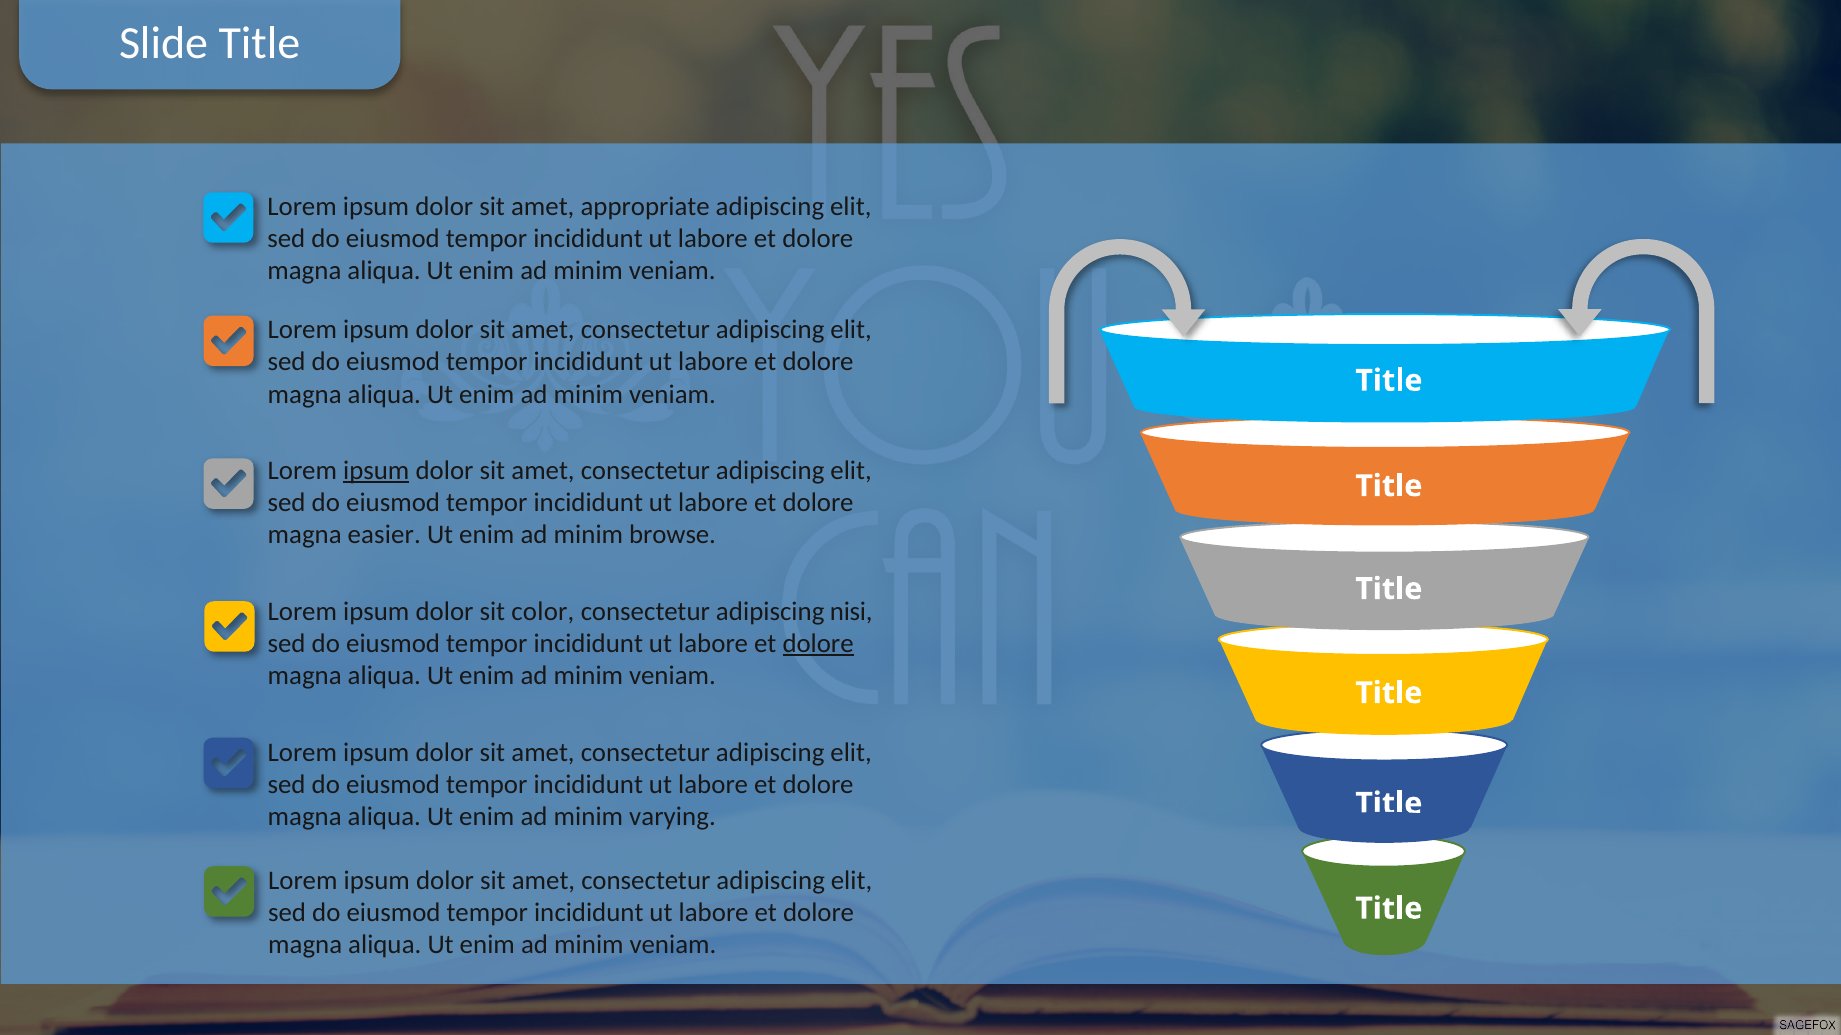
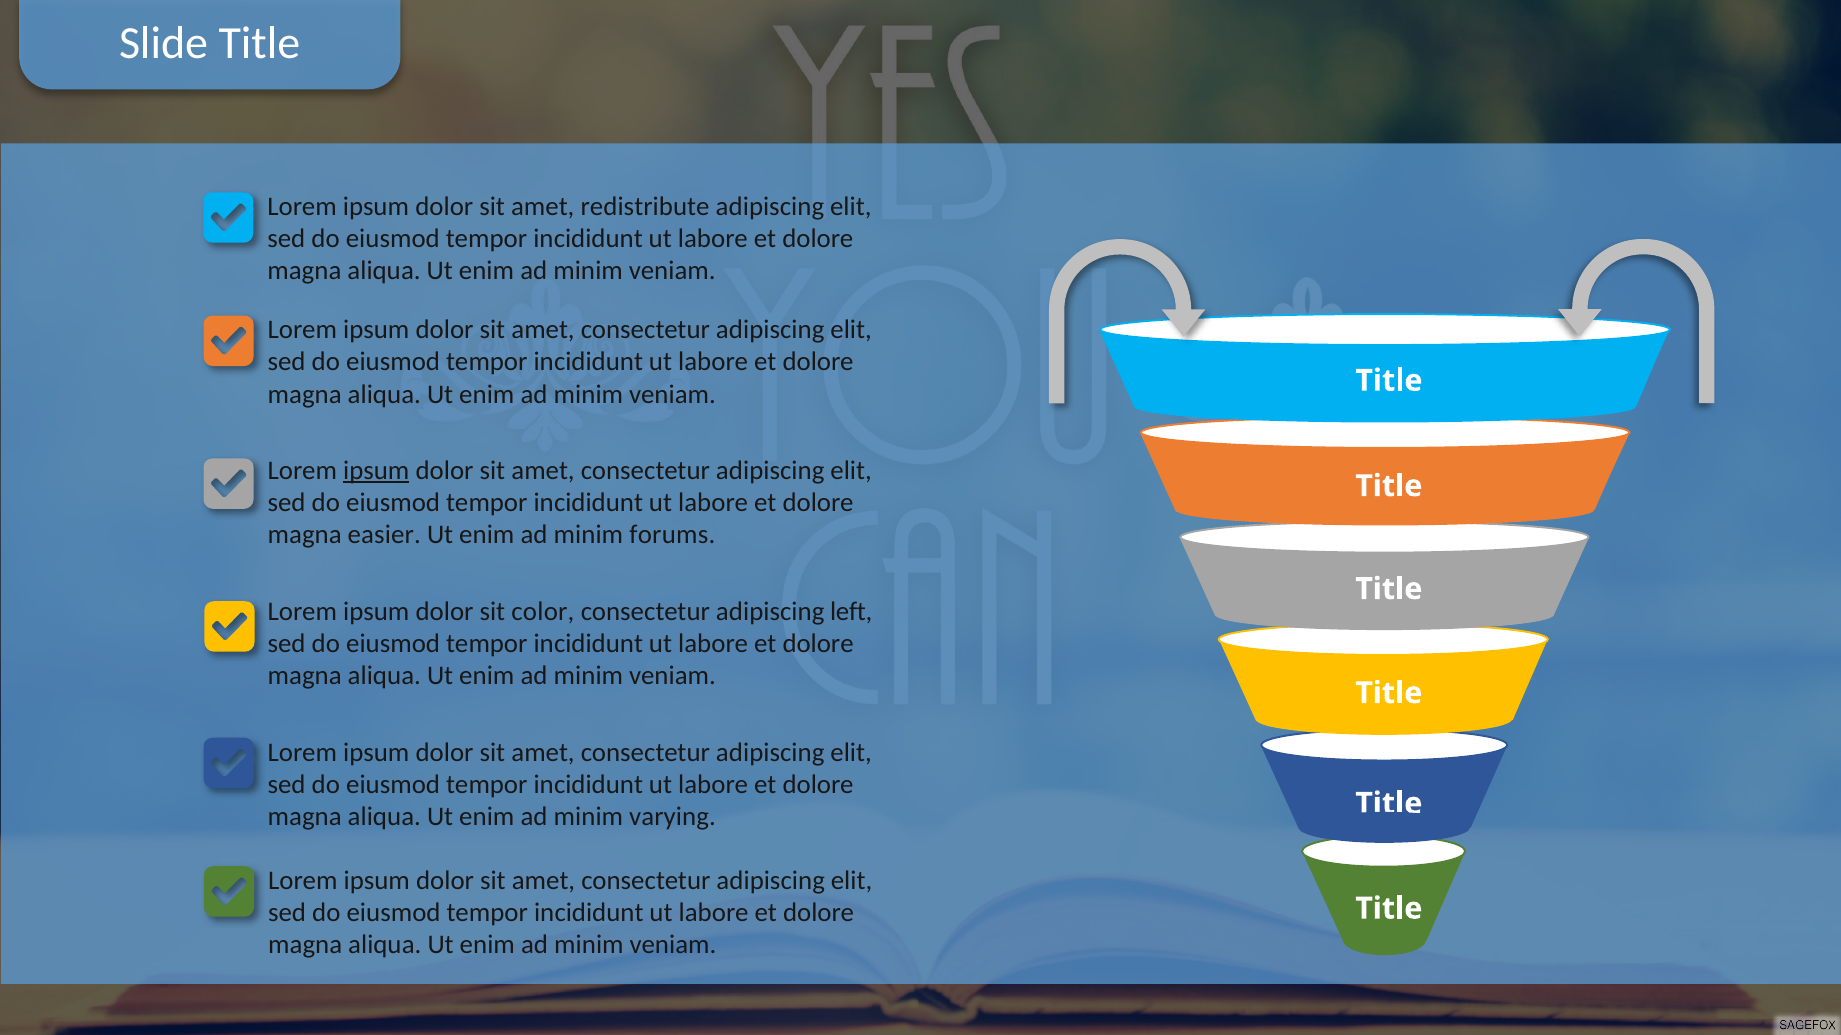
appropriate: appropriate -> redistribute (645, 207)
browse: browse -> forums (672, 535)
nisi: nisi -> left (851, 612)
dolore underline: present -> none (818, 644)
